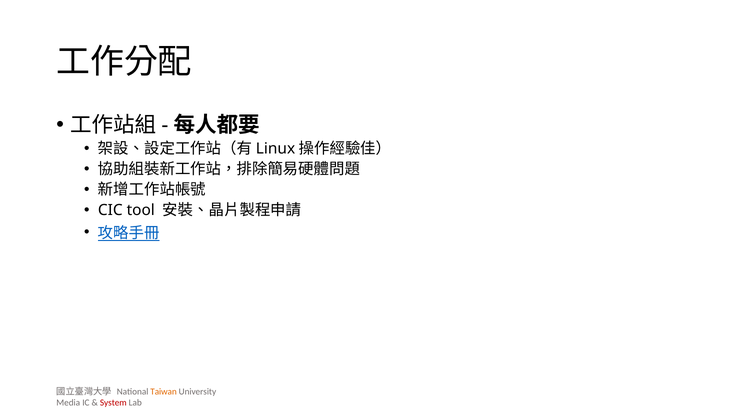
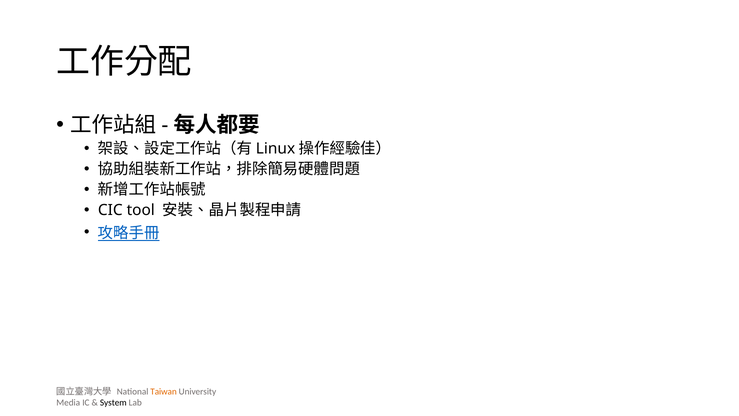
System colour: red -> black (113, 403)
